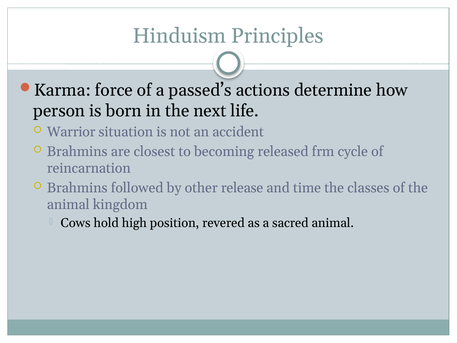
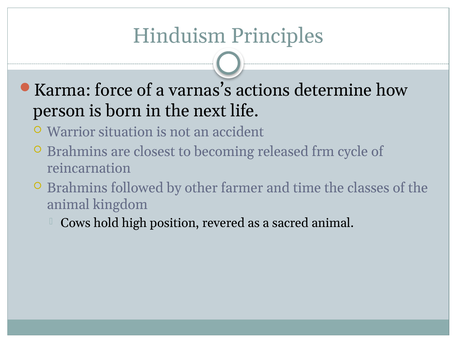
passed’s: passed’s -> varnas’s (200, 90)
release: release -> farmer (242, 188)
